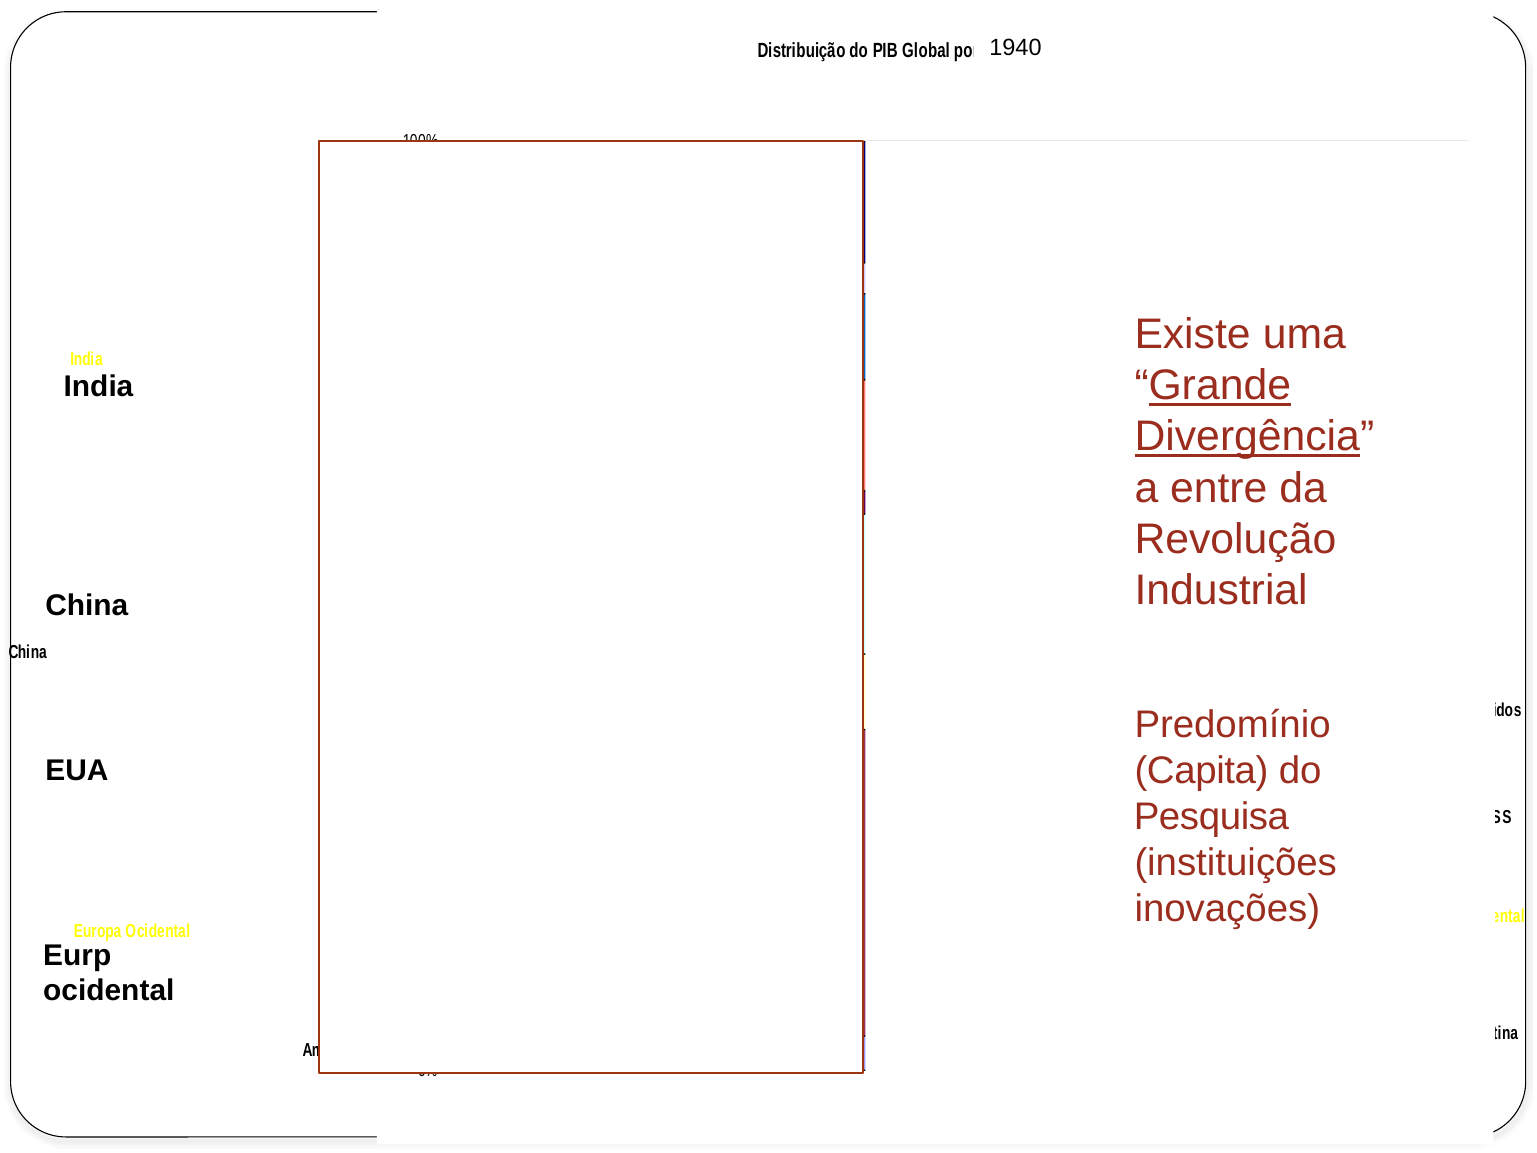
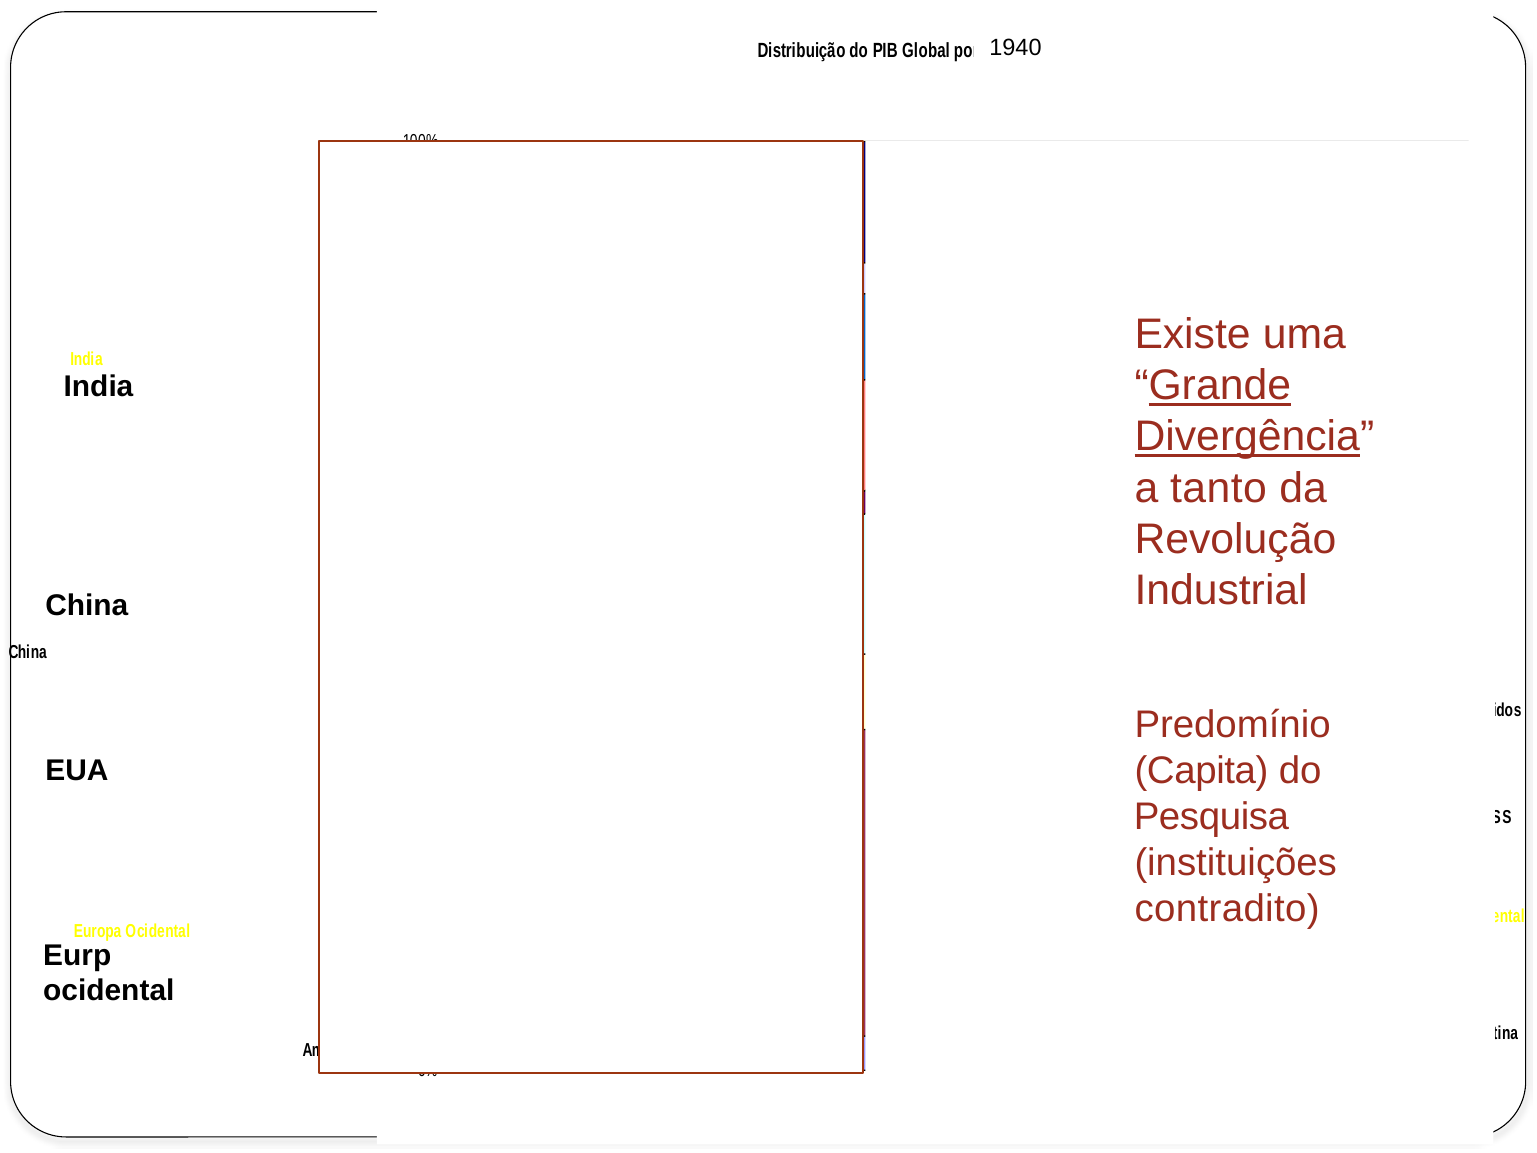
entre: entre -> tanto (1219, 488)
inovações: inovações -> contradito (1227, 909)
